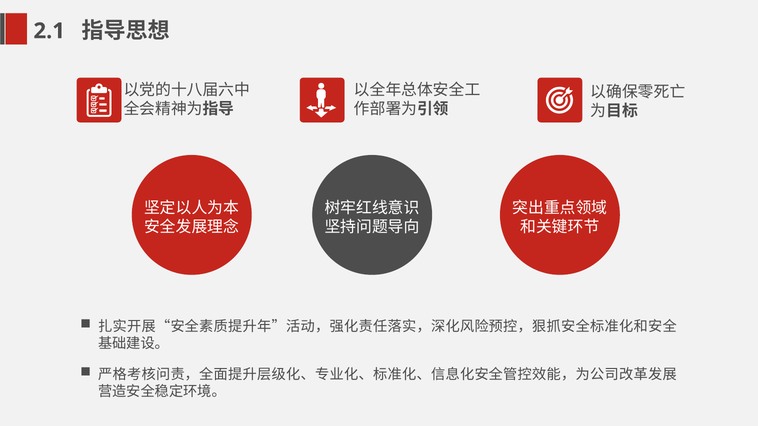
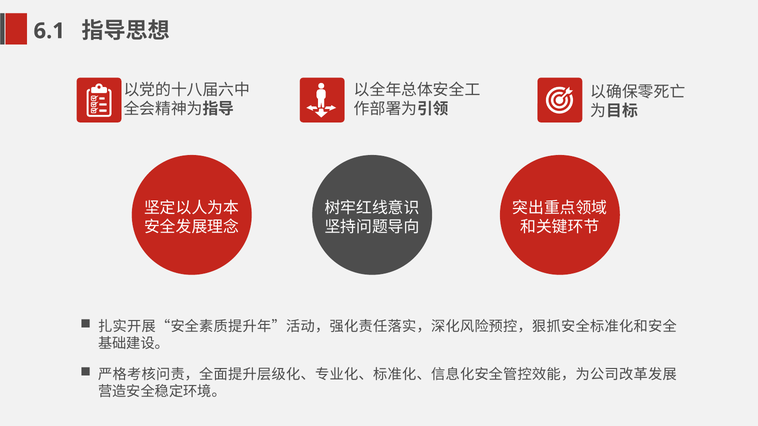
2.1: 2.1 -> 6.1 (49, 31)
